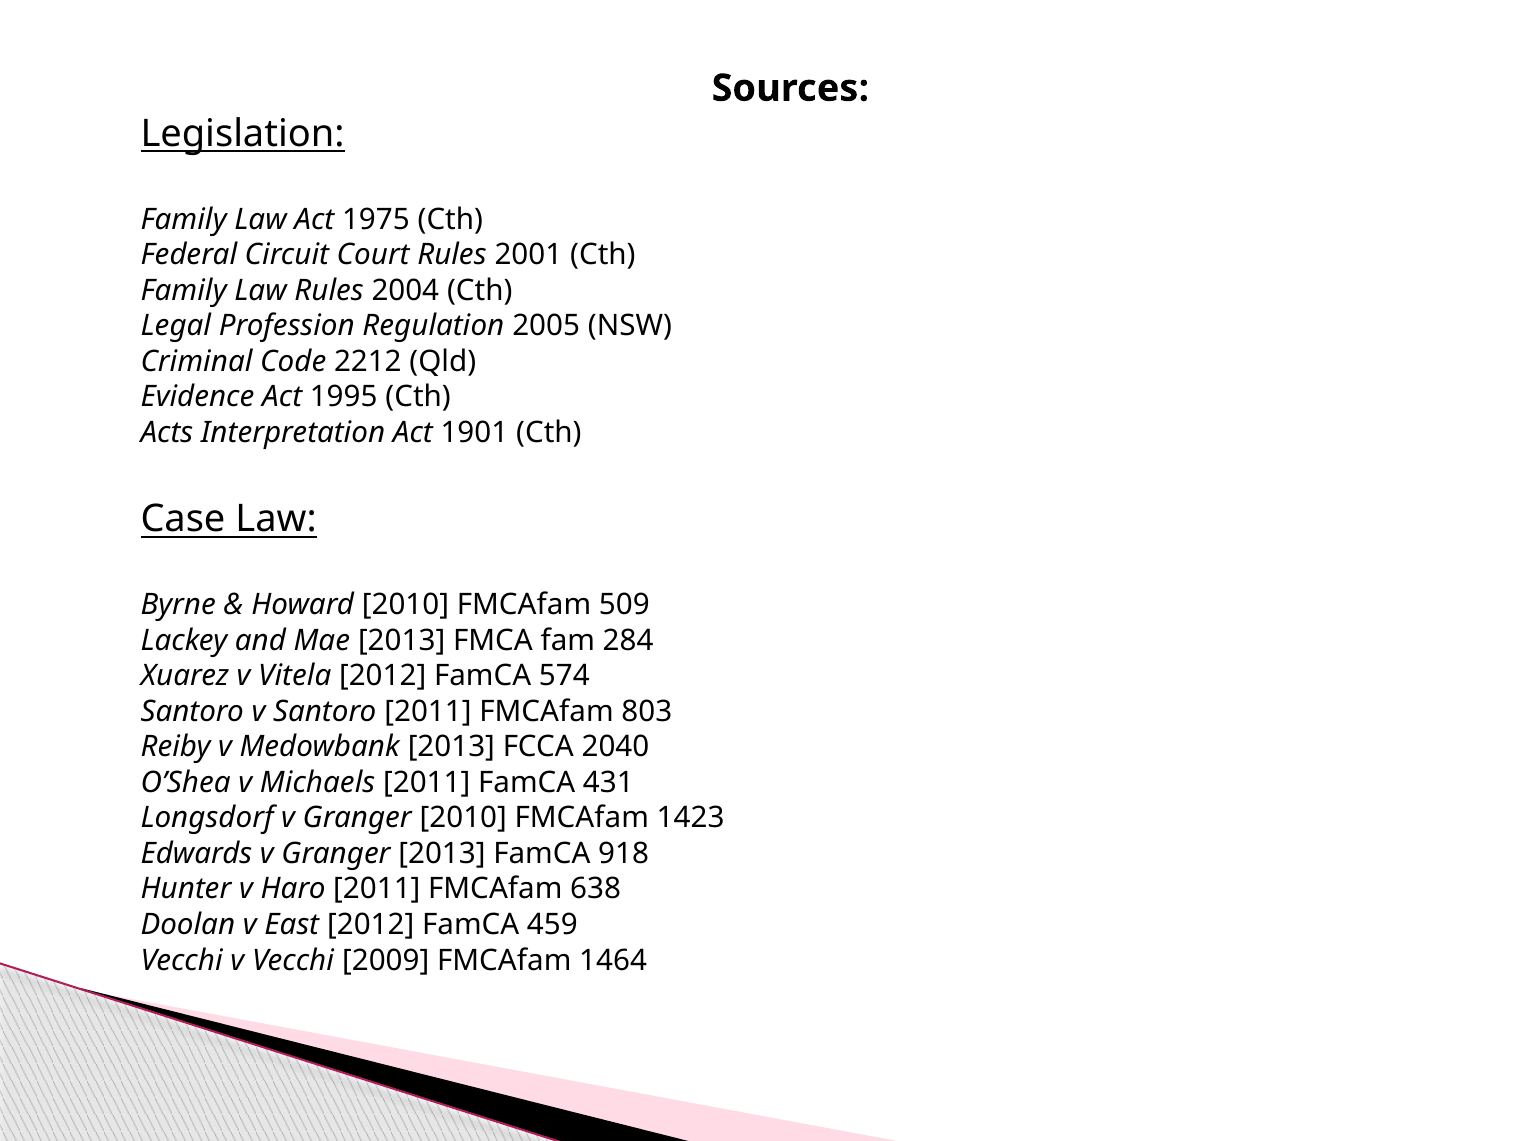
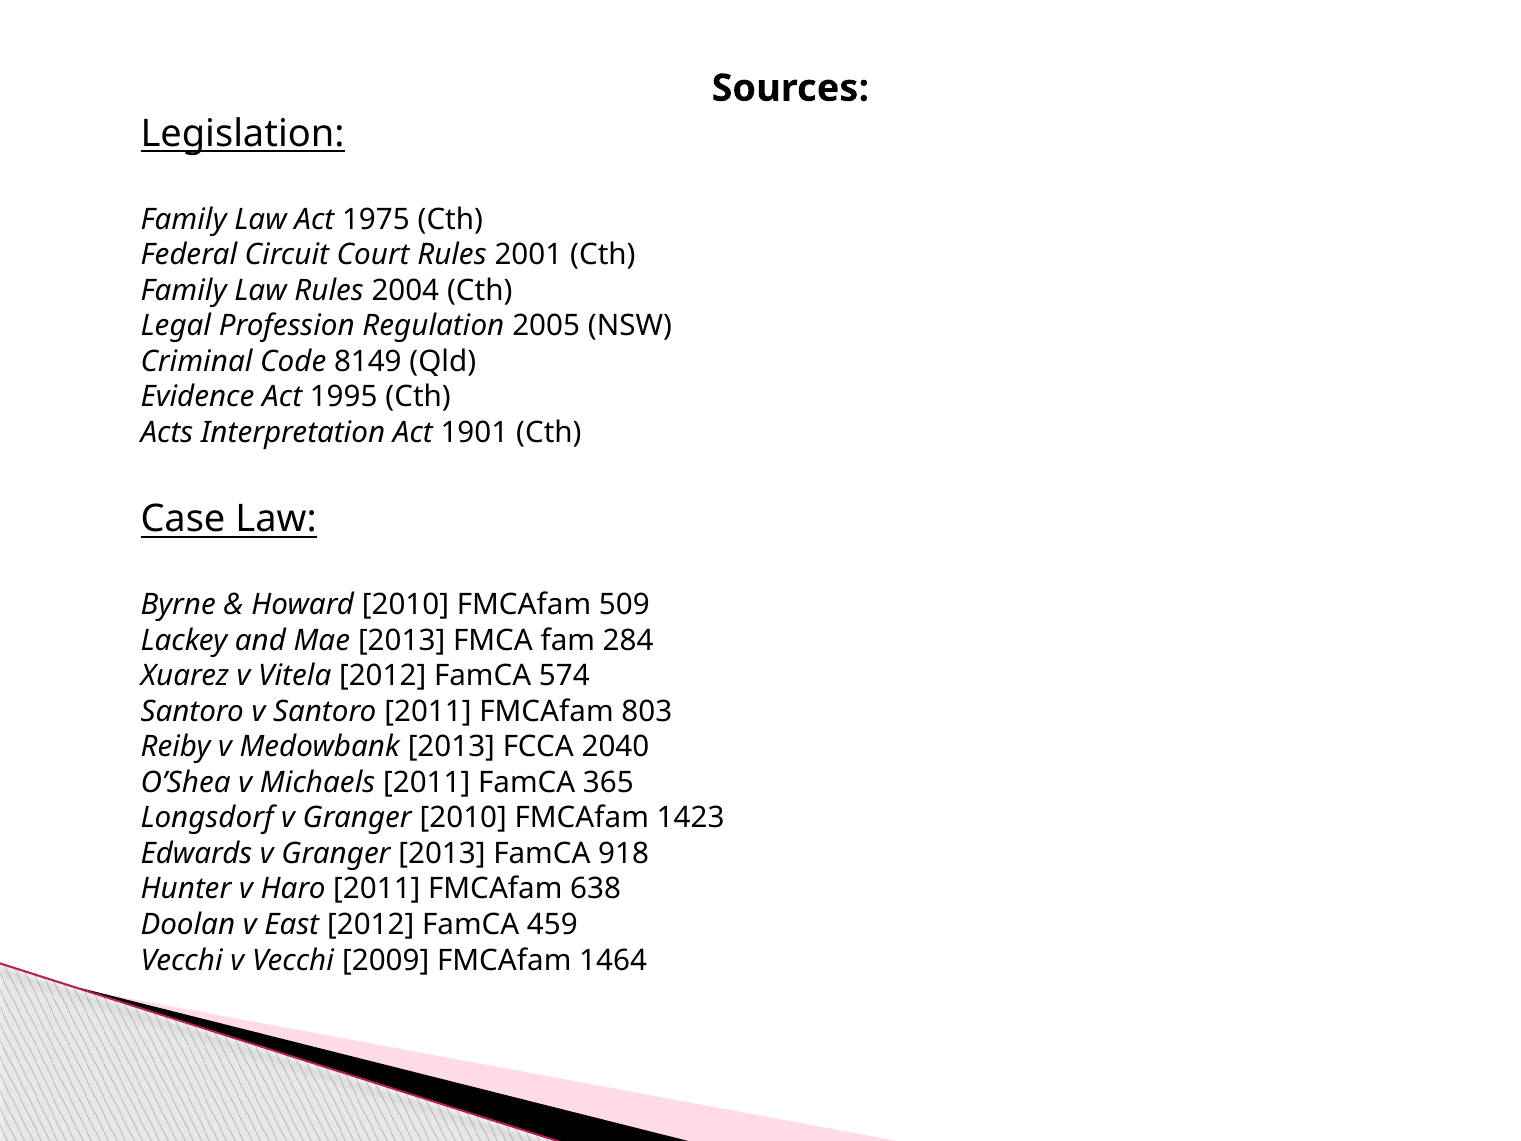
2212: 2212 -> 8149 (368, 362)
431: 431 -> 365 (608, 782)
